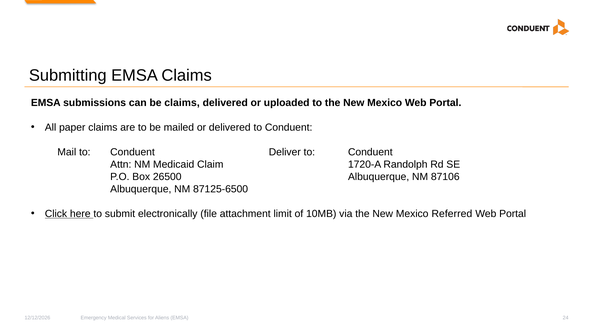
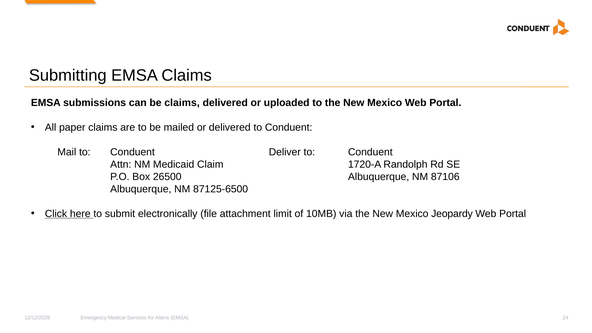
Referred: Referred -> Jeopardy (452, 214)
